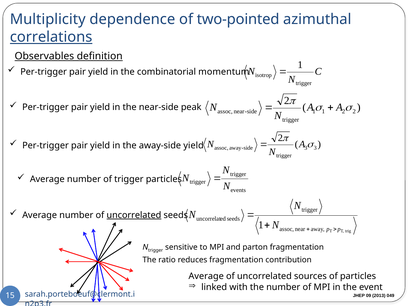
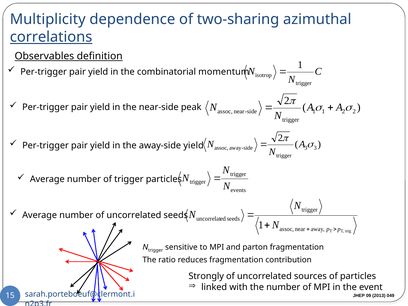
two-pointed: two-pointed -> two-sharing (238, 19)
uncorrelated underline: present -> none (134, 215)
Average: Average -> Strongly (206, 276)
